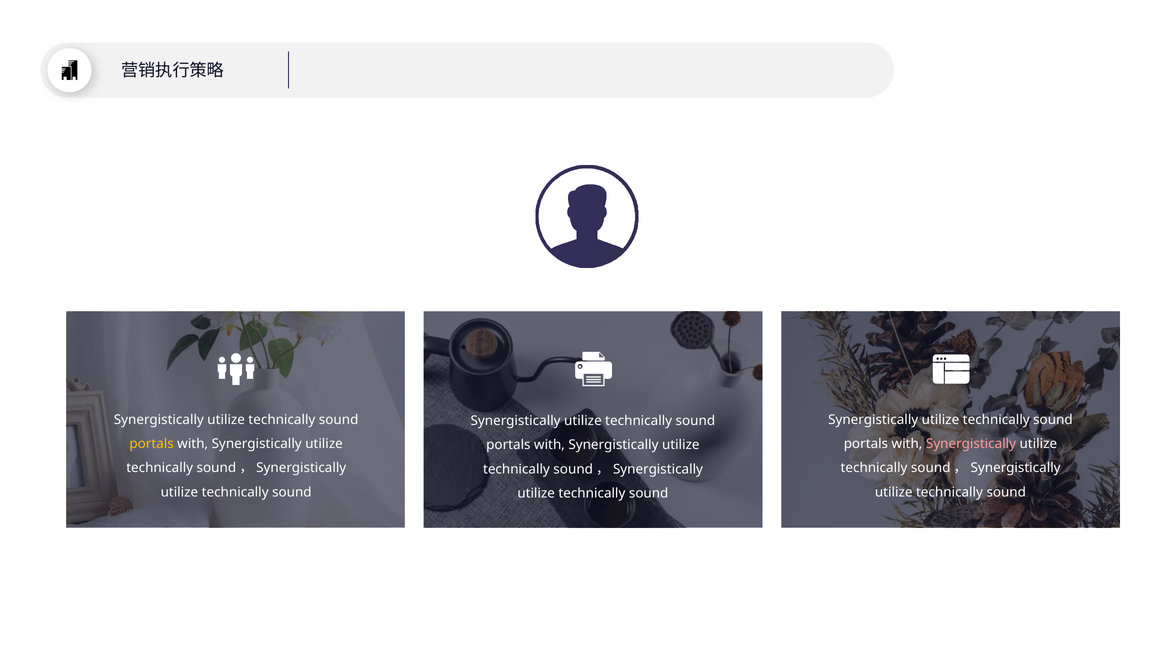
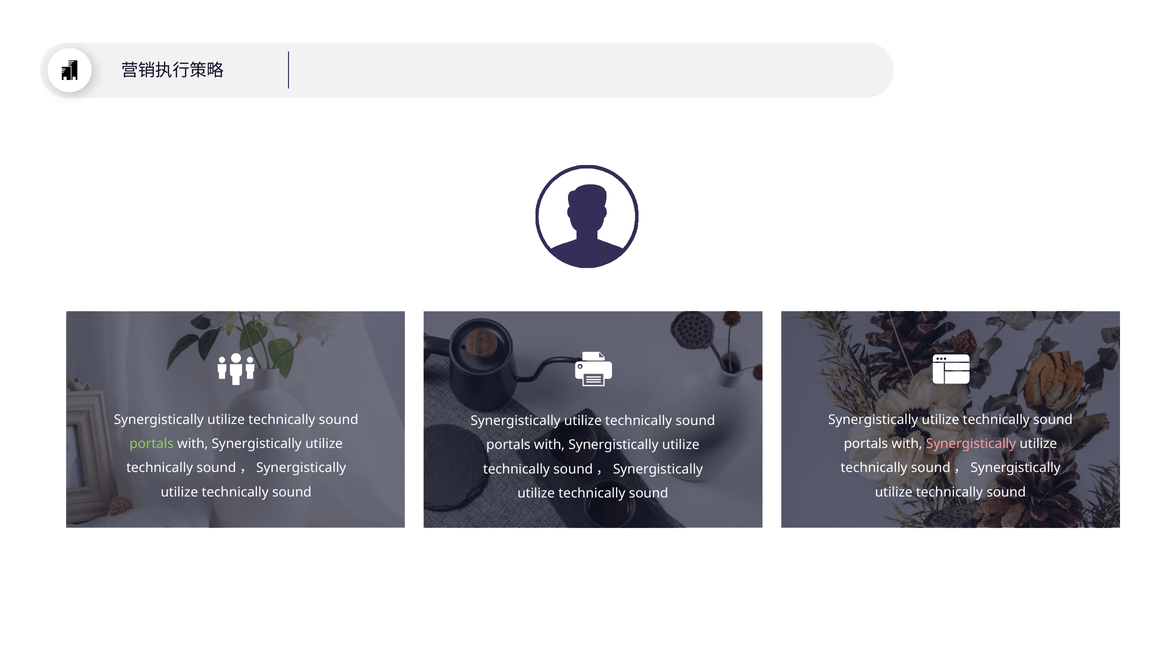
portals colour: yellow -> light green (152, 444)
